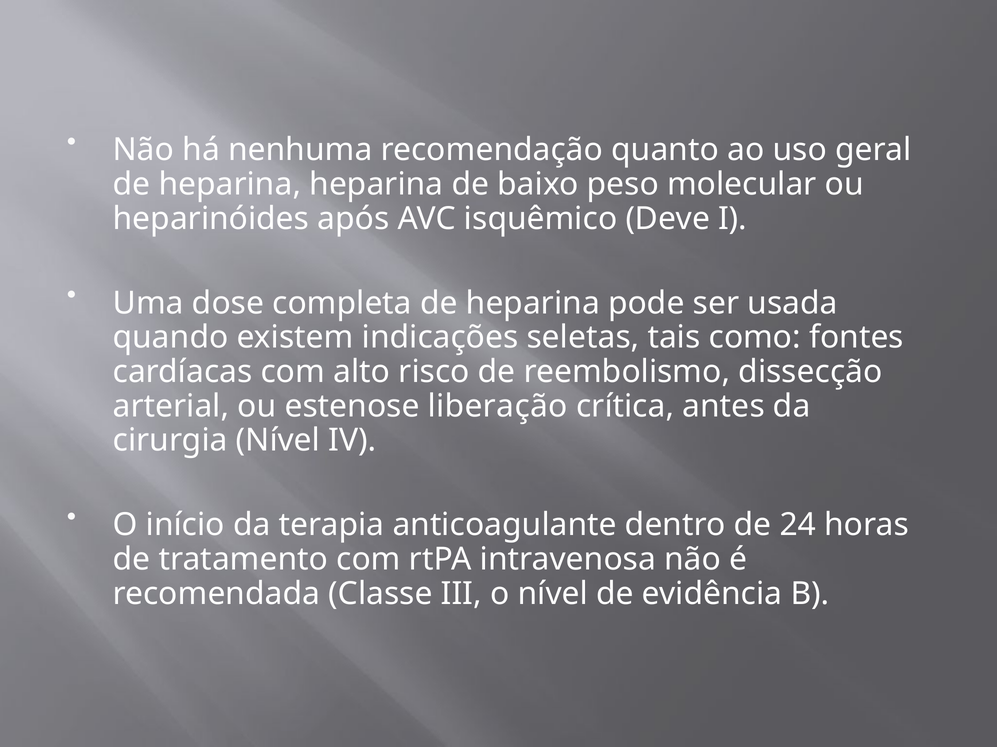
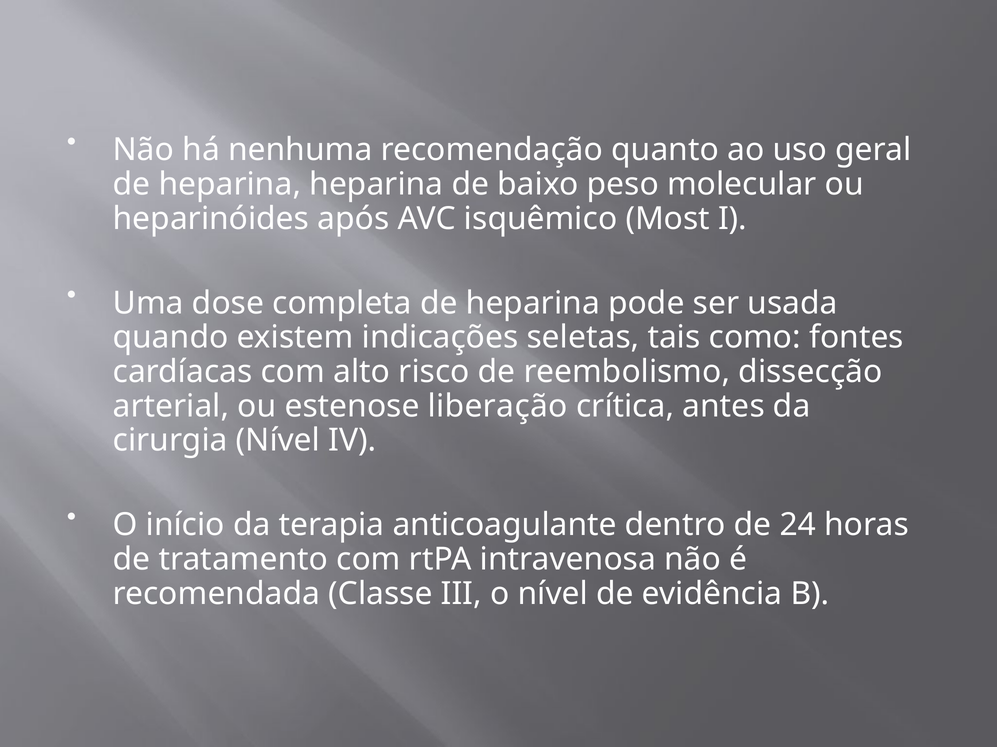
Deve: Deve -> Most (668, 219)
